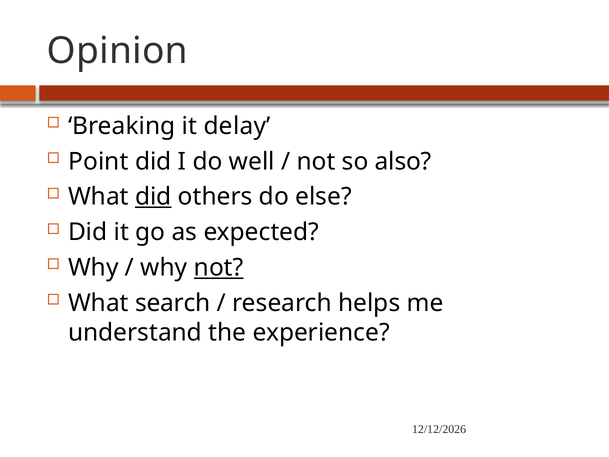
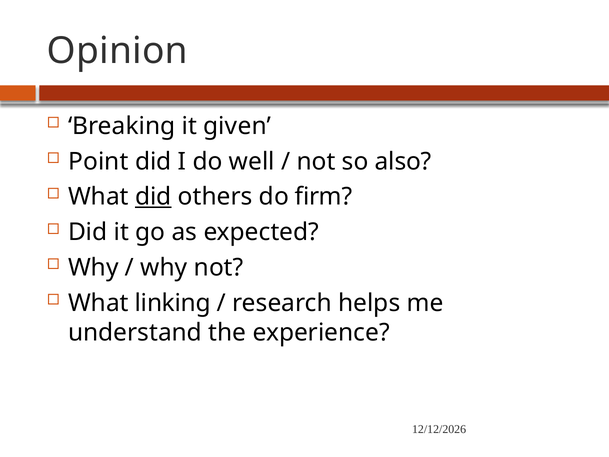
delay: delay -> given (237, 126)
else: else -> firm (324, 197)
not underline: present -> none (219, 267)
search: search -> linking (173, 303)
